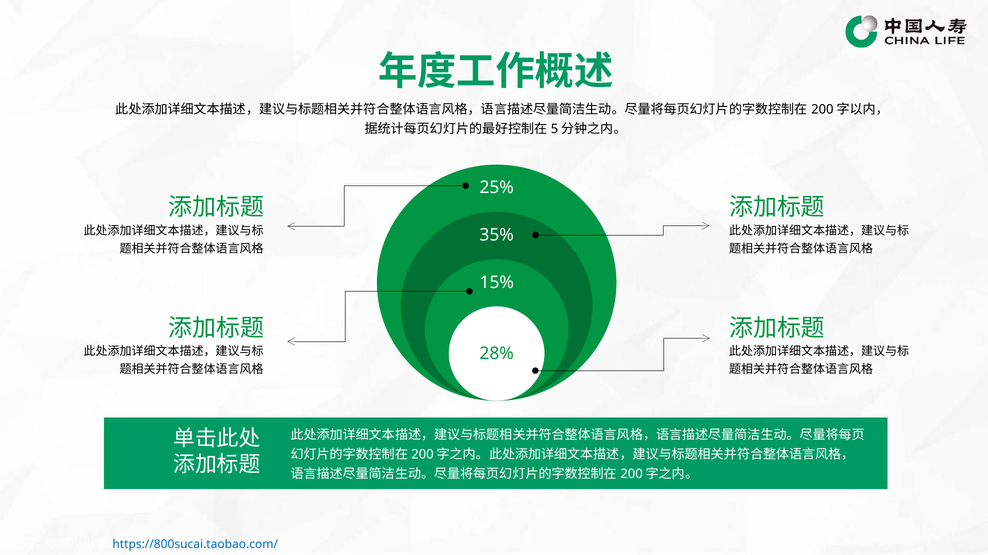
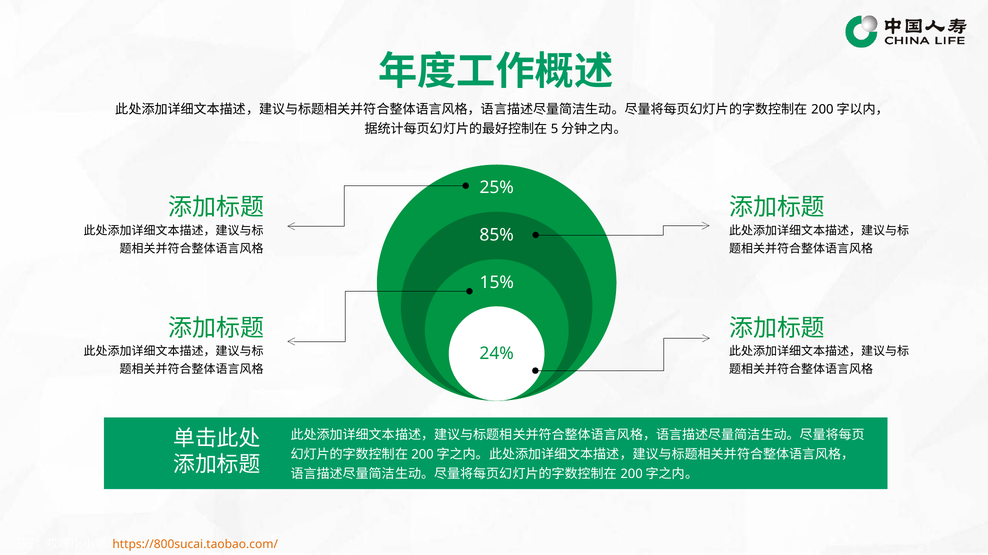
35%: 35% -> 85% (497, 235)
28%: 28% -> 24% (497, 354)
https://800sucai.taobao.com/ colour: blue -> orange (195, 545)
